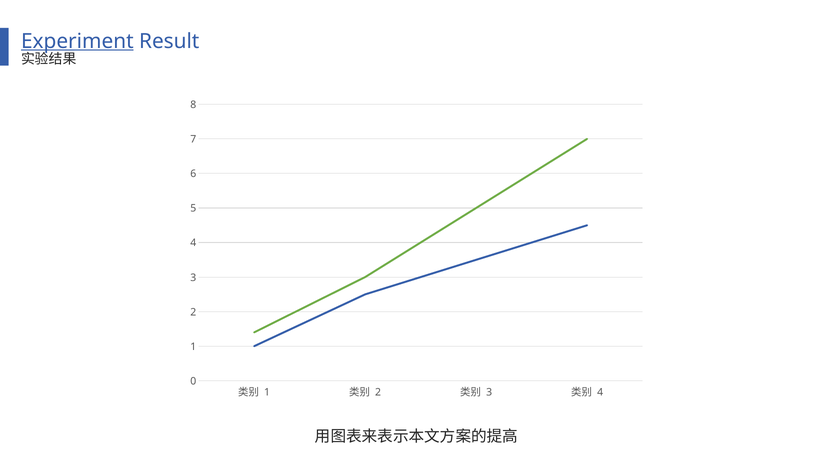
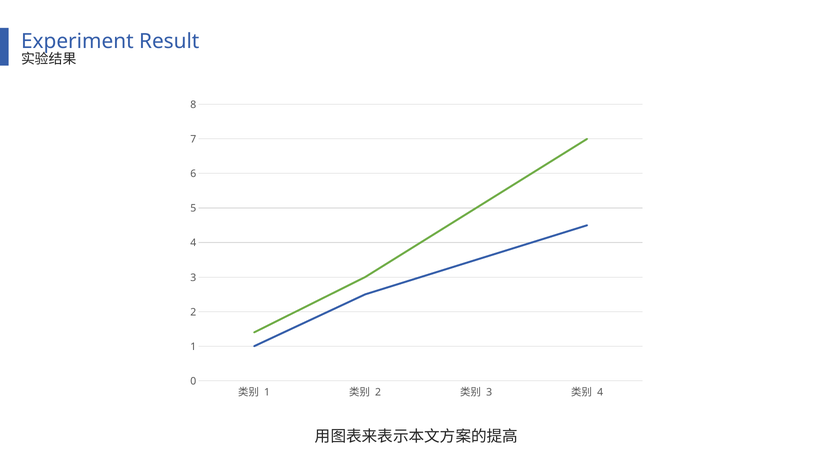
Experiment underline: present -> none (77, 41)
